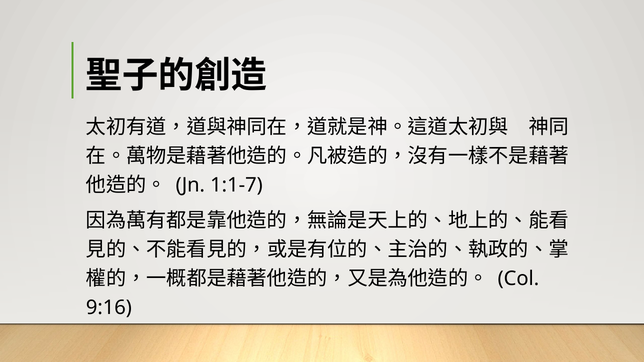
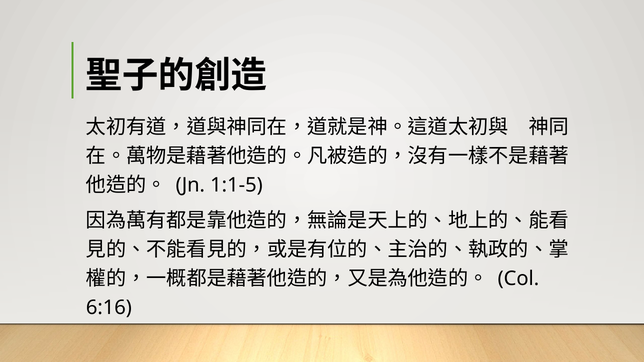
1:1-7: 1:1-7 -> 1:1-5 (236, 185)
9:16: 9:16 -> 6:16 (109, 308)
